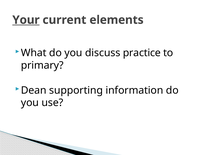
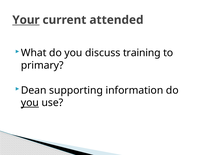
elements: elements -> attended (116, 20)
practice: practice -> training (142, 53)
you underline: none -> present (30, 103)
